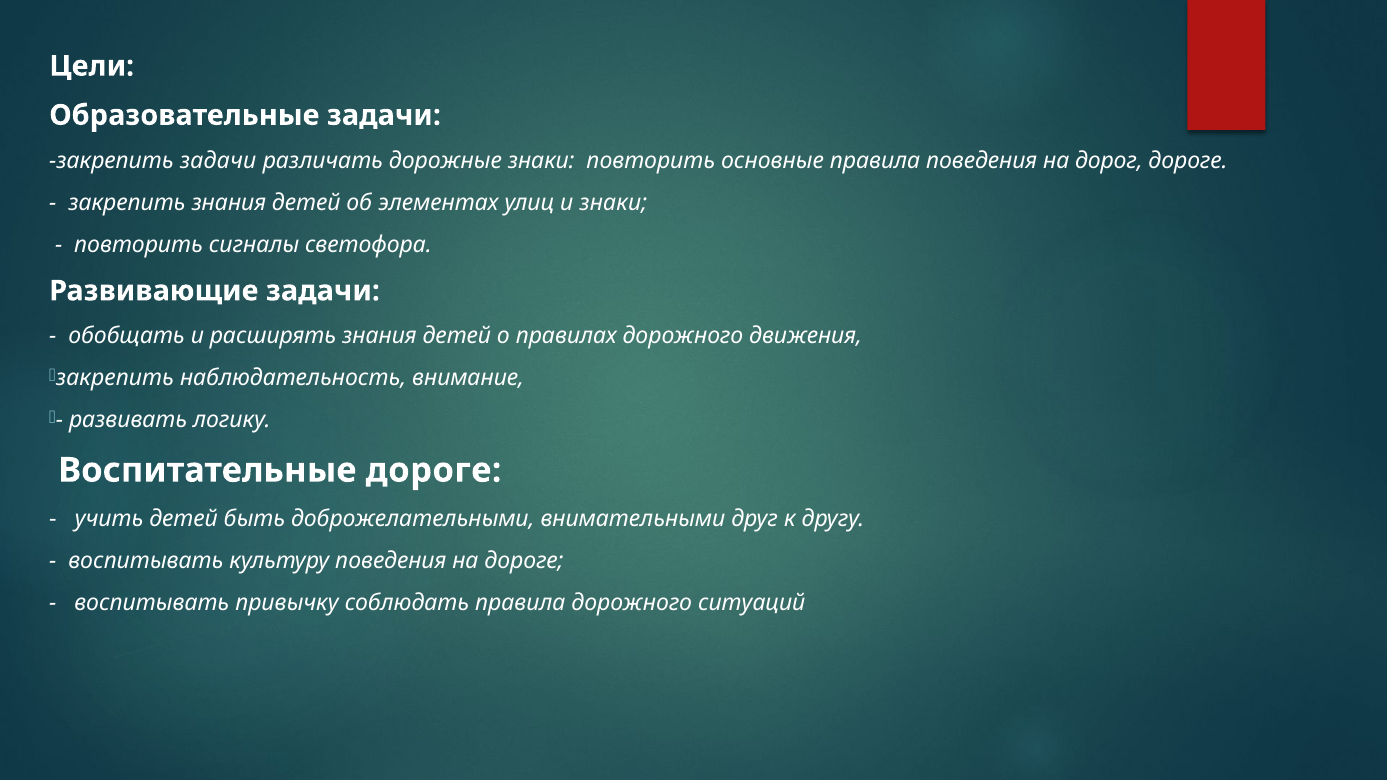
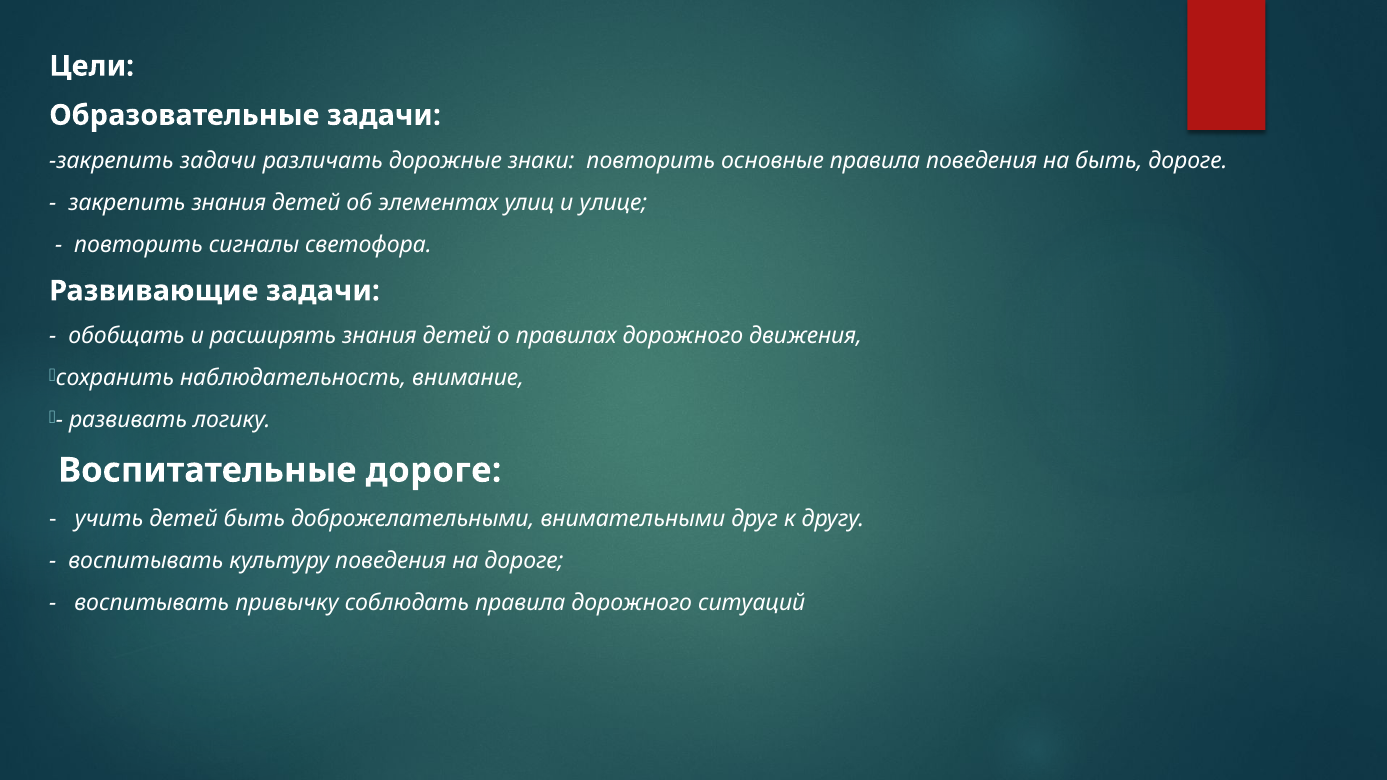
на дорог: дорог -> быть (1109, 161)
и знаки: знаки -> улице (613, 203)
закрепить: закрепить -> сохранить (115, 378)
